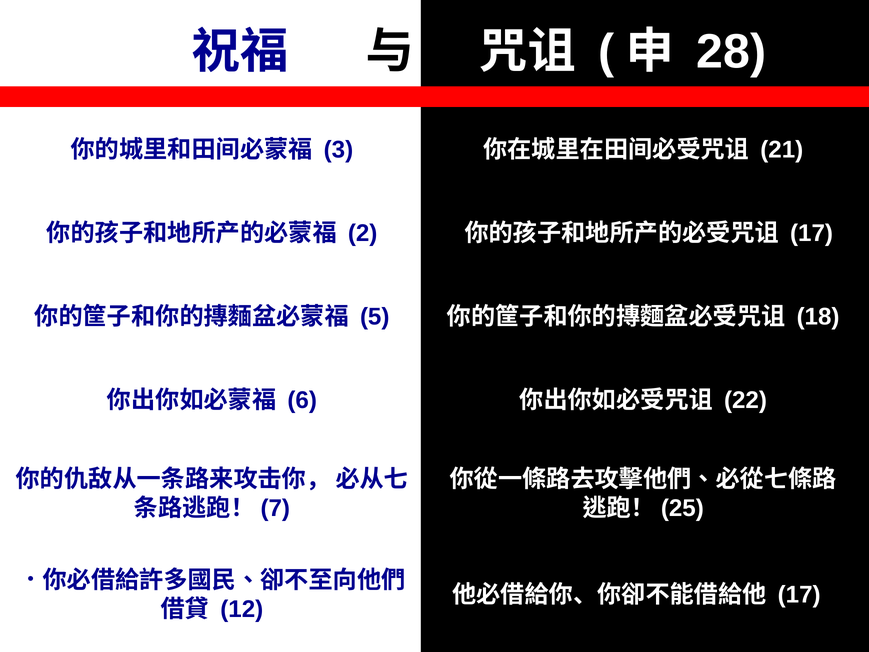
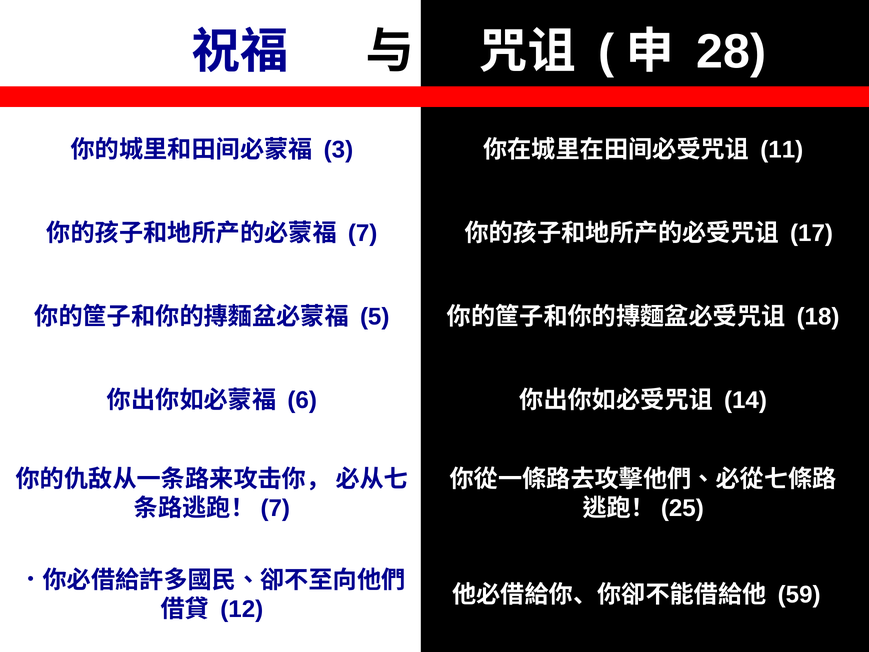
21: 21 -> 11 (782, 150)
2: 2 -> 7 (363, 233)
22: 22 -> 14 (745, 400)
17: 17 -> 59 (799, 594)
